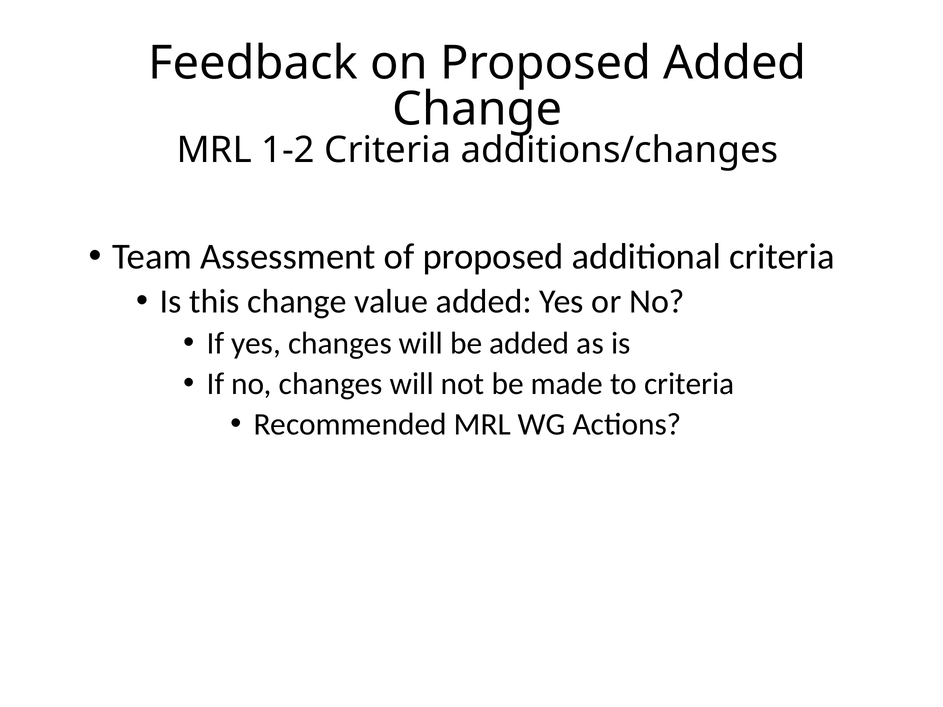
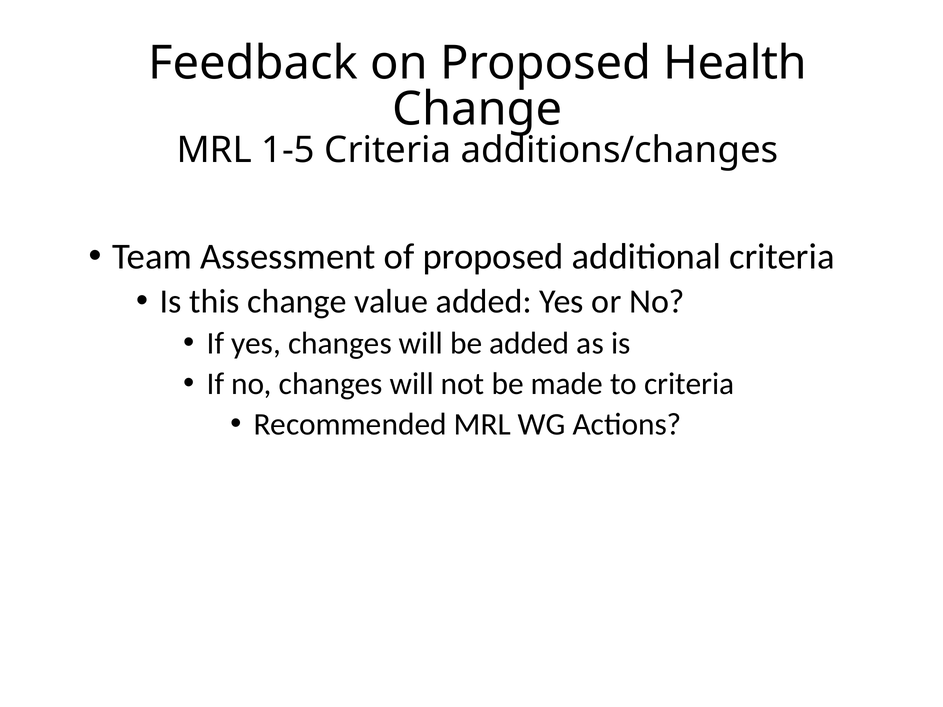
Proposed Added: Added -> Health (735, 63)
1-2: 1-2 -> 1-5 (288, 150)
